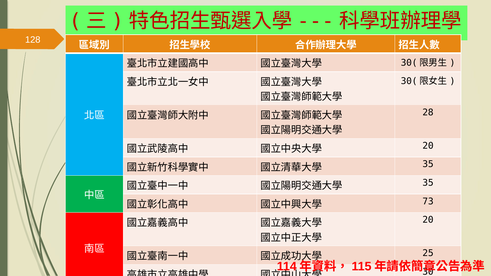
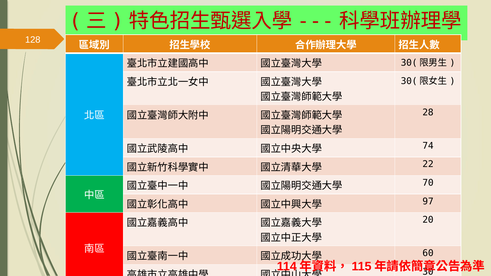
20: 20 -> 74 (428, 146)
35: 35 -> 22 (428, 164)
35: 35 -> 70 (428, 183)
73: 73 -> 97 (428, 201)
25: 25 -> 60 (428, 253)
